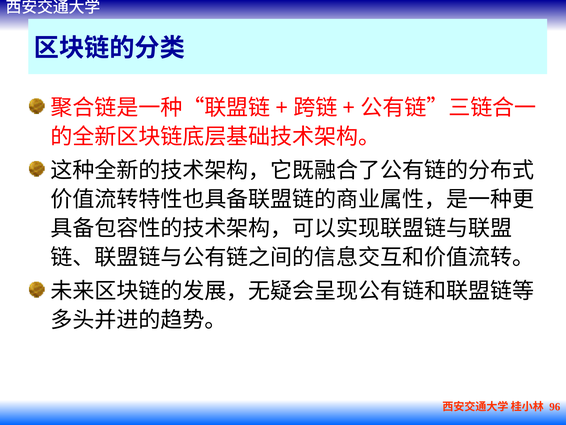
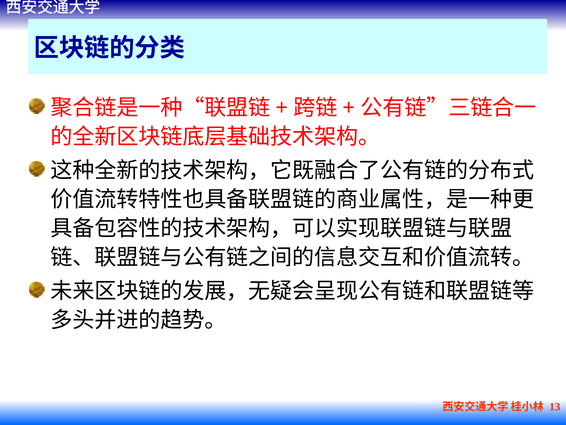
96: 96 -> 13 (555, 406)
